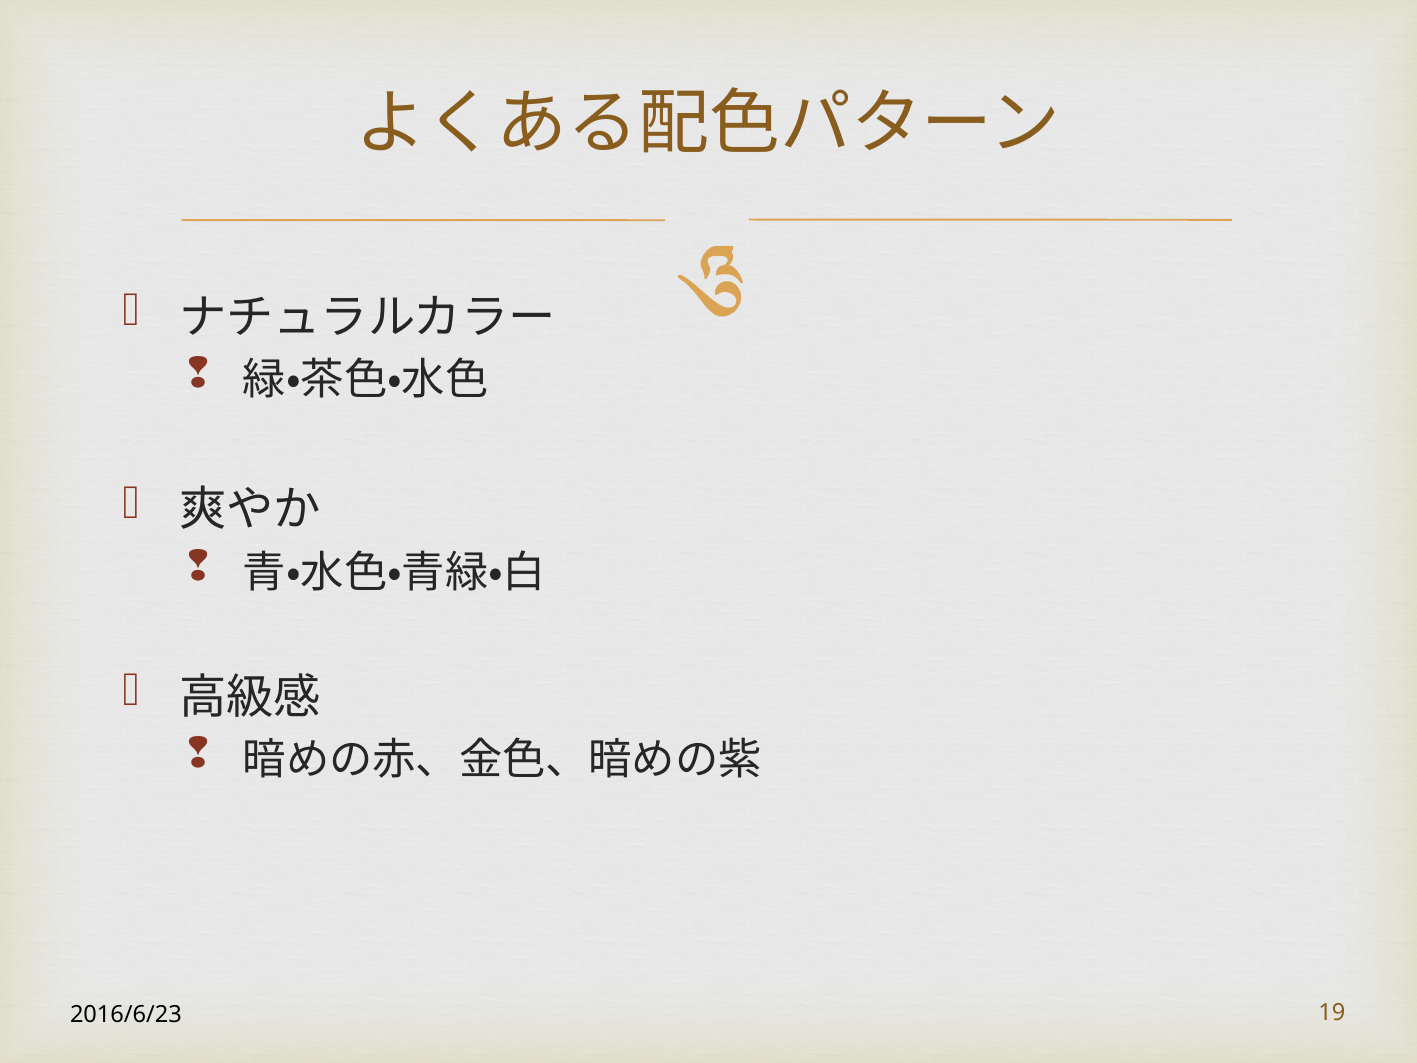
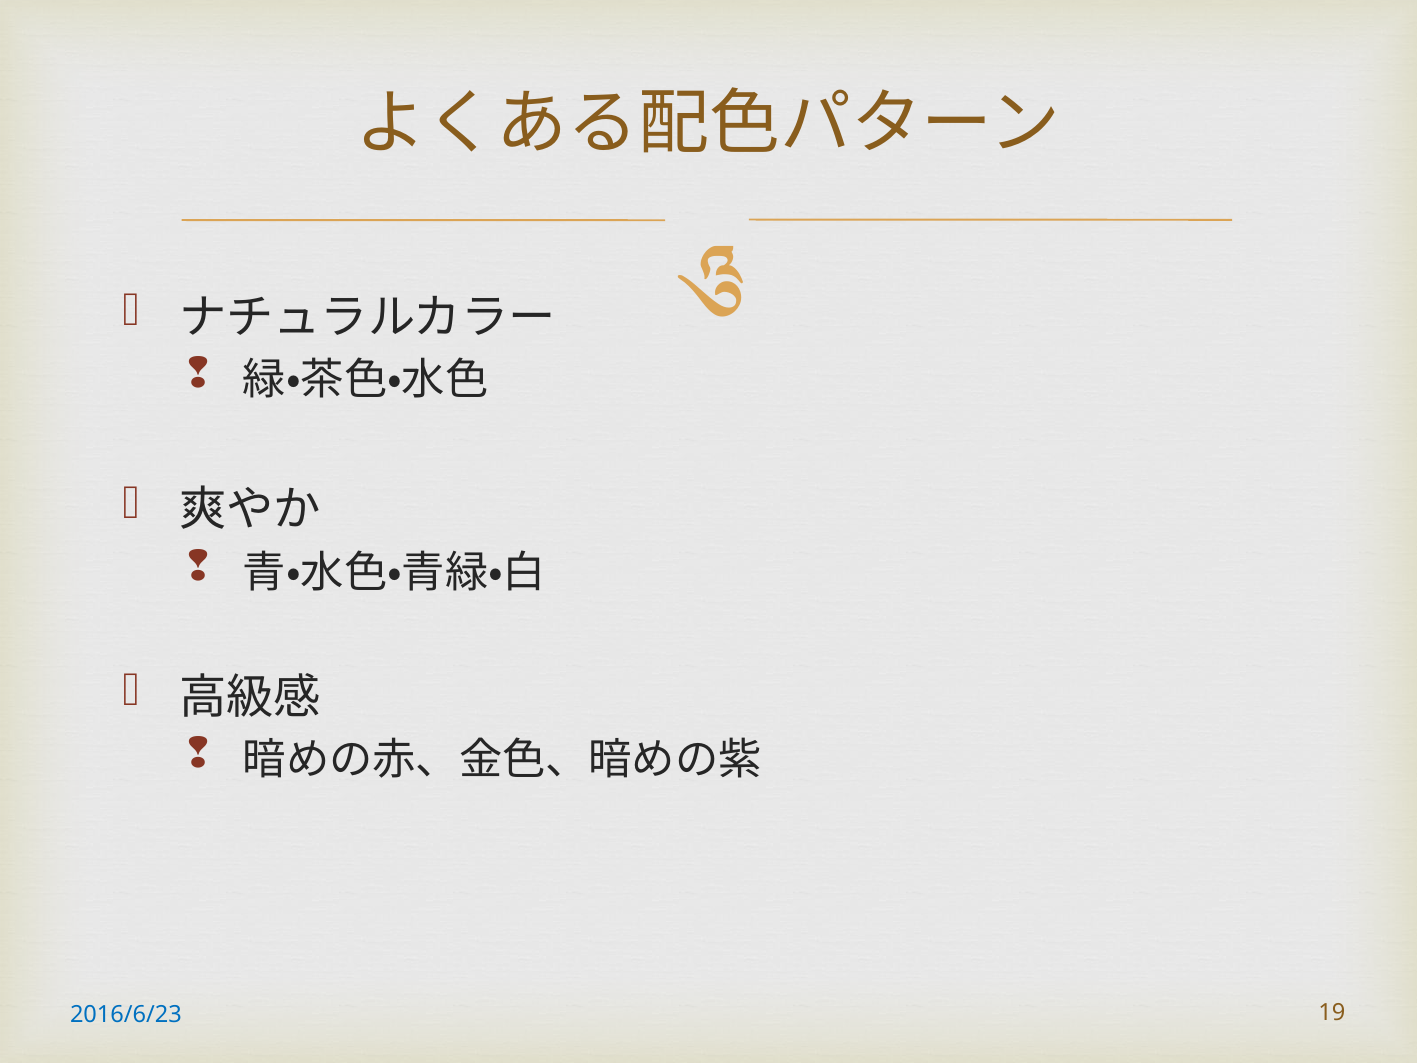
2016/6/23 colour: black -> blue (126, 1014)
